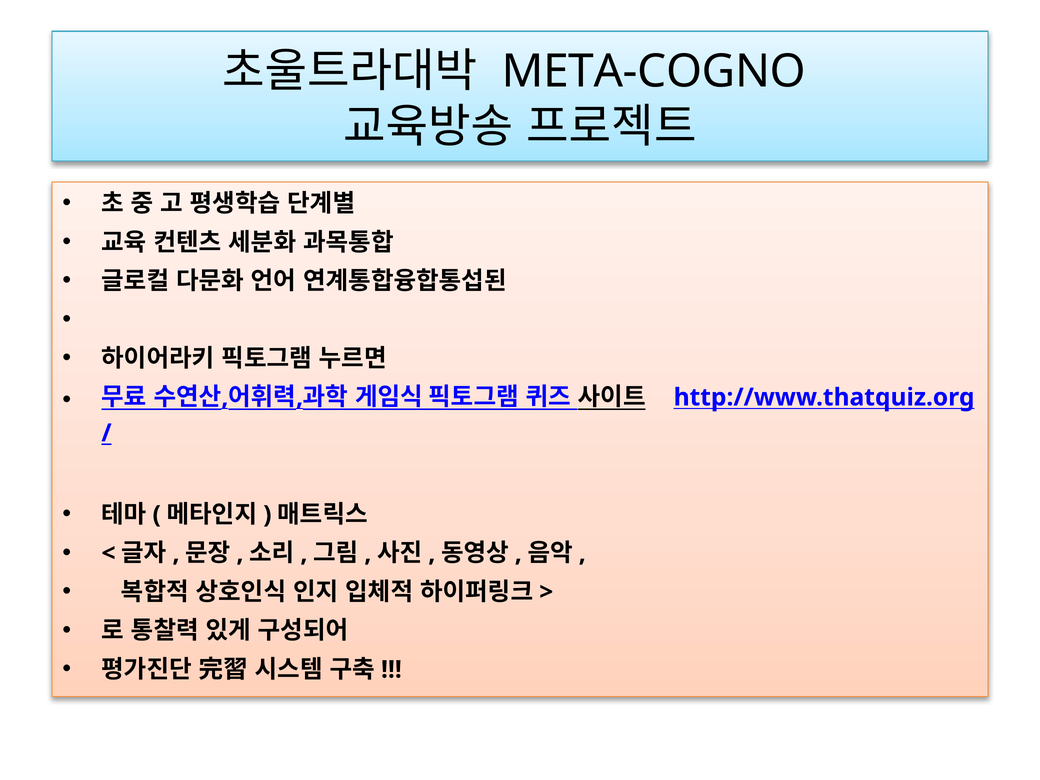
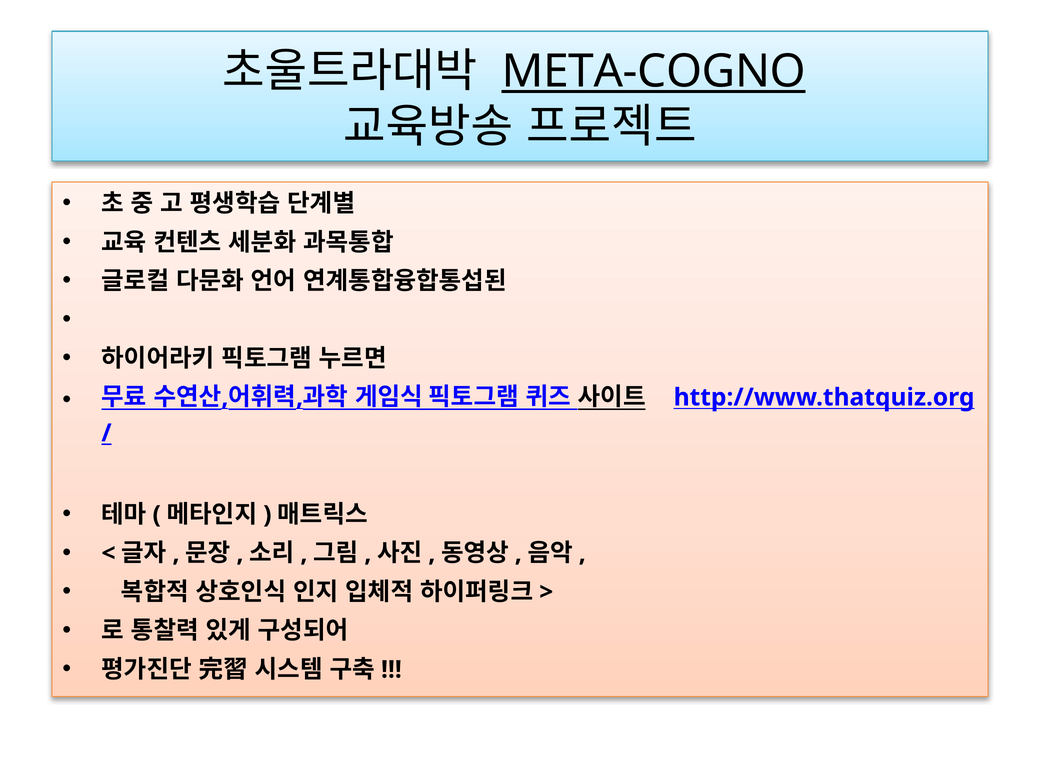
META-COGNO underline: none -> present (654, 72)
